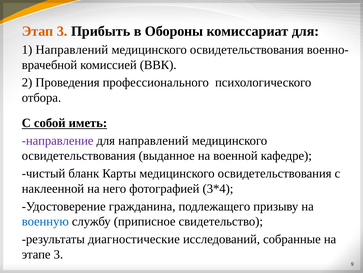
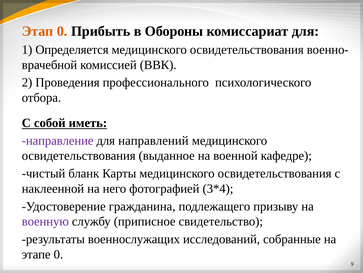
Этап 3: 3 -> 0 (62, 31)
1 Направлений: Направлений -> Определяется (72, 50)
военную colour: blue -> purple (45, 221)
диагностические: диагностические -> военнослужащих (134, 239)
этапе 3: 3 -> 0 (58, 254)
